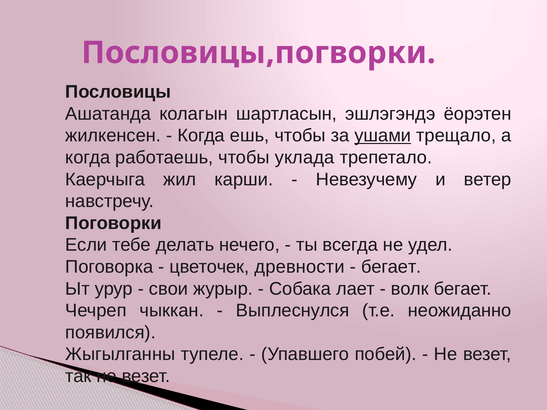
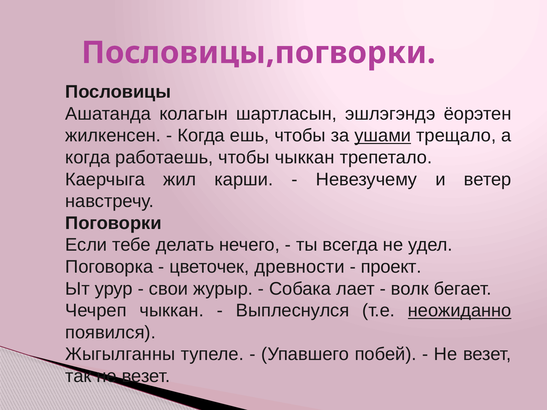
чтобы уклада: уклада -> чыккан (305, 158)
бегает: бегает -> проект (391, 267)
неожиданно underline: none -> present (460, 311)
